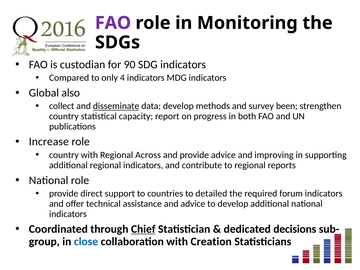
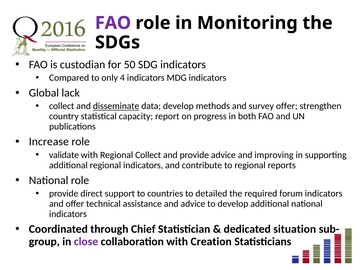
90: 90 -> 50 (130, 65)
also: also -> lack (71, 93)
survey been: been -> offer (287, 106)
country: country -> validate (64, 155)
Regional Across: Across -> Collect (148, 155)
Chief underline: present -> none (143, 229)
decisions: decisions -> situation (295, 229)
close colour: blue -> purple (86, 242)
